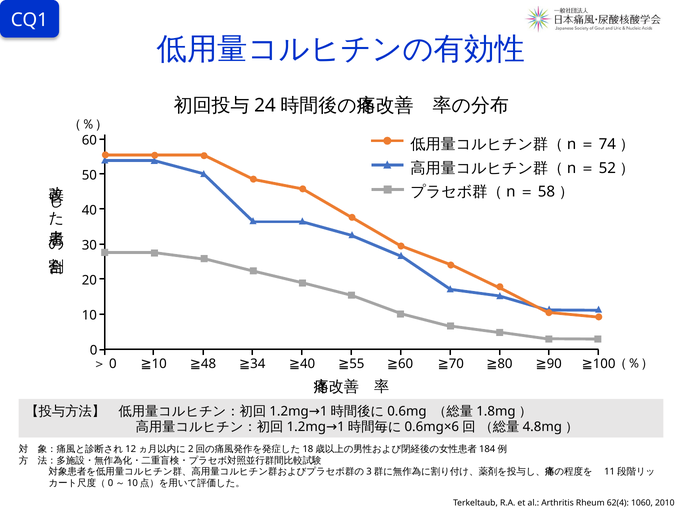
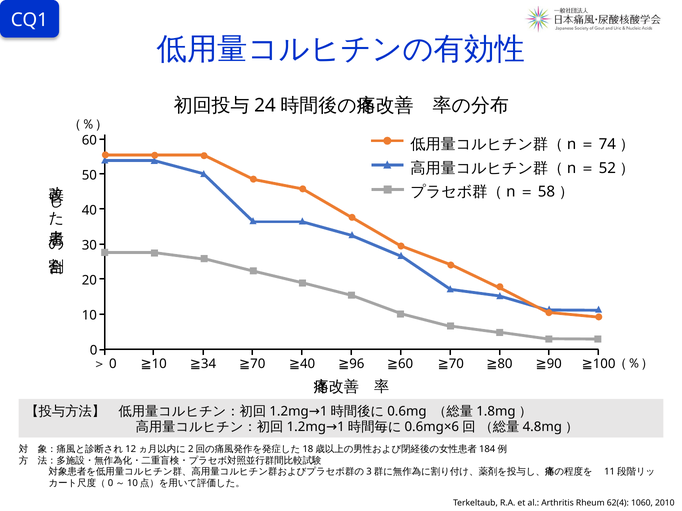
48: 48 -> 34 (209, 364)
34: 34 -> 70 (258, 364)
55: 55 -> 96 (357, 364)
